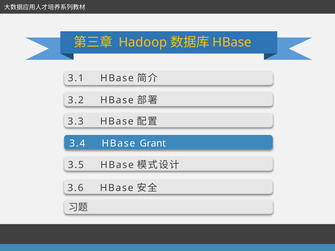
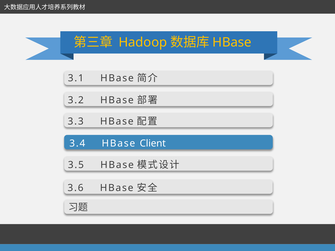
Grant: Grant -> Client (153, 144)
